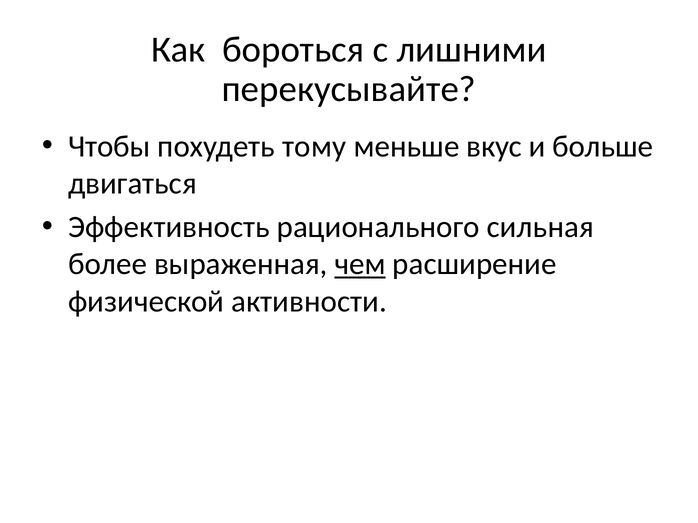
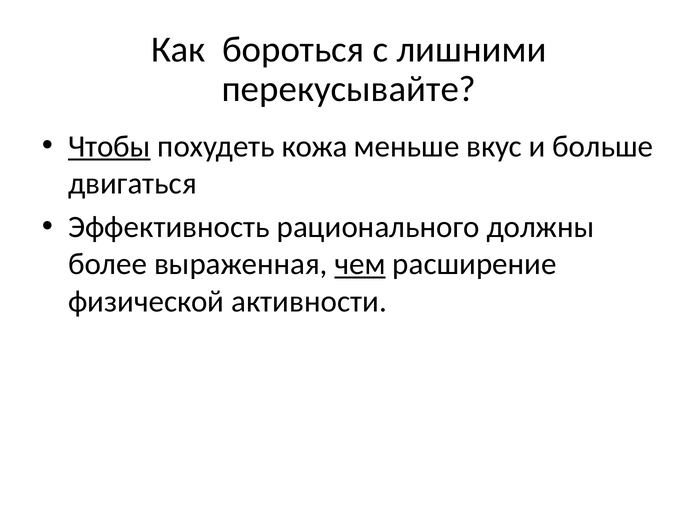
Чтобы underline: none -> present (109, 146)
тому: тому -> кожа (315, 146)
сильная: сильная -> должны (540, 227)
